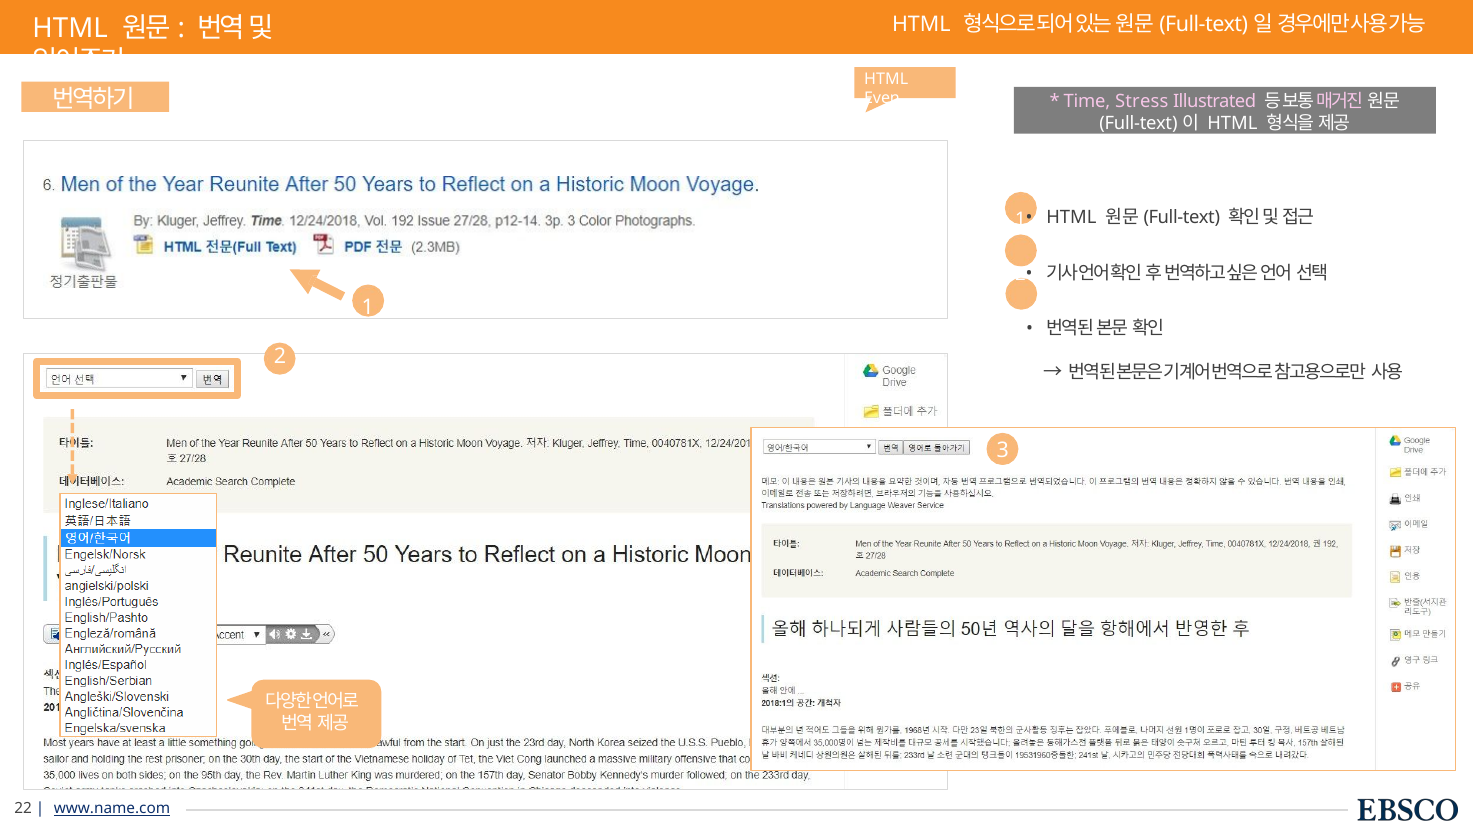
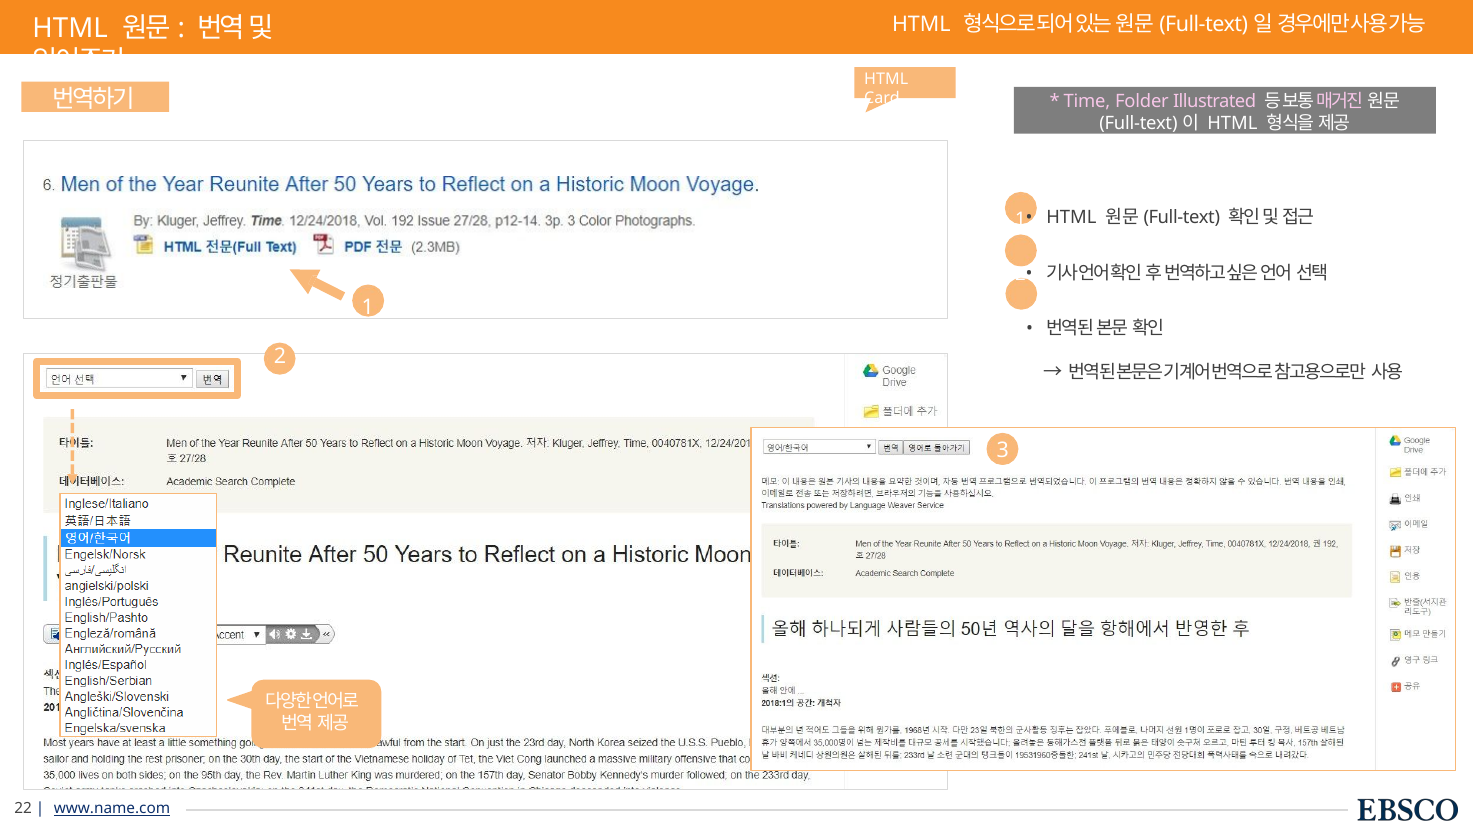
Even: Even -> Card (882, 98)
Stress: Stress -> Folder (1142, 102)
